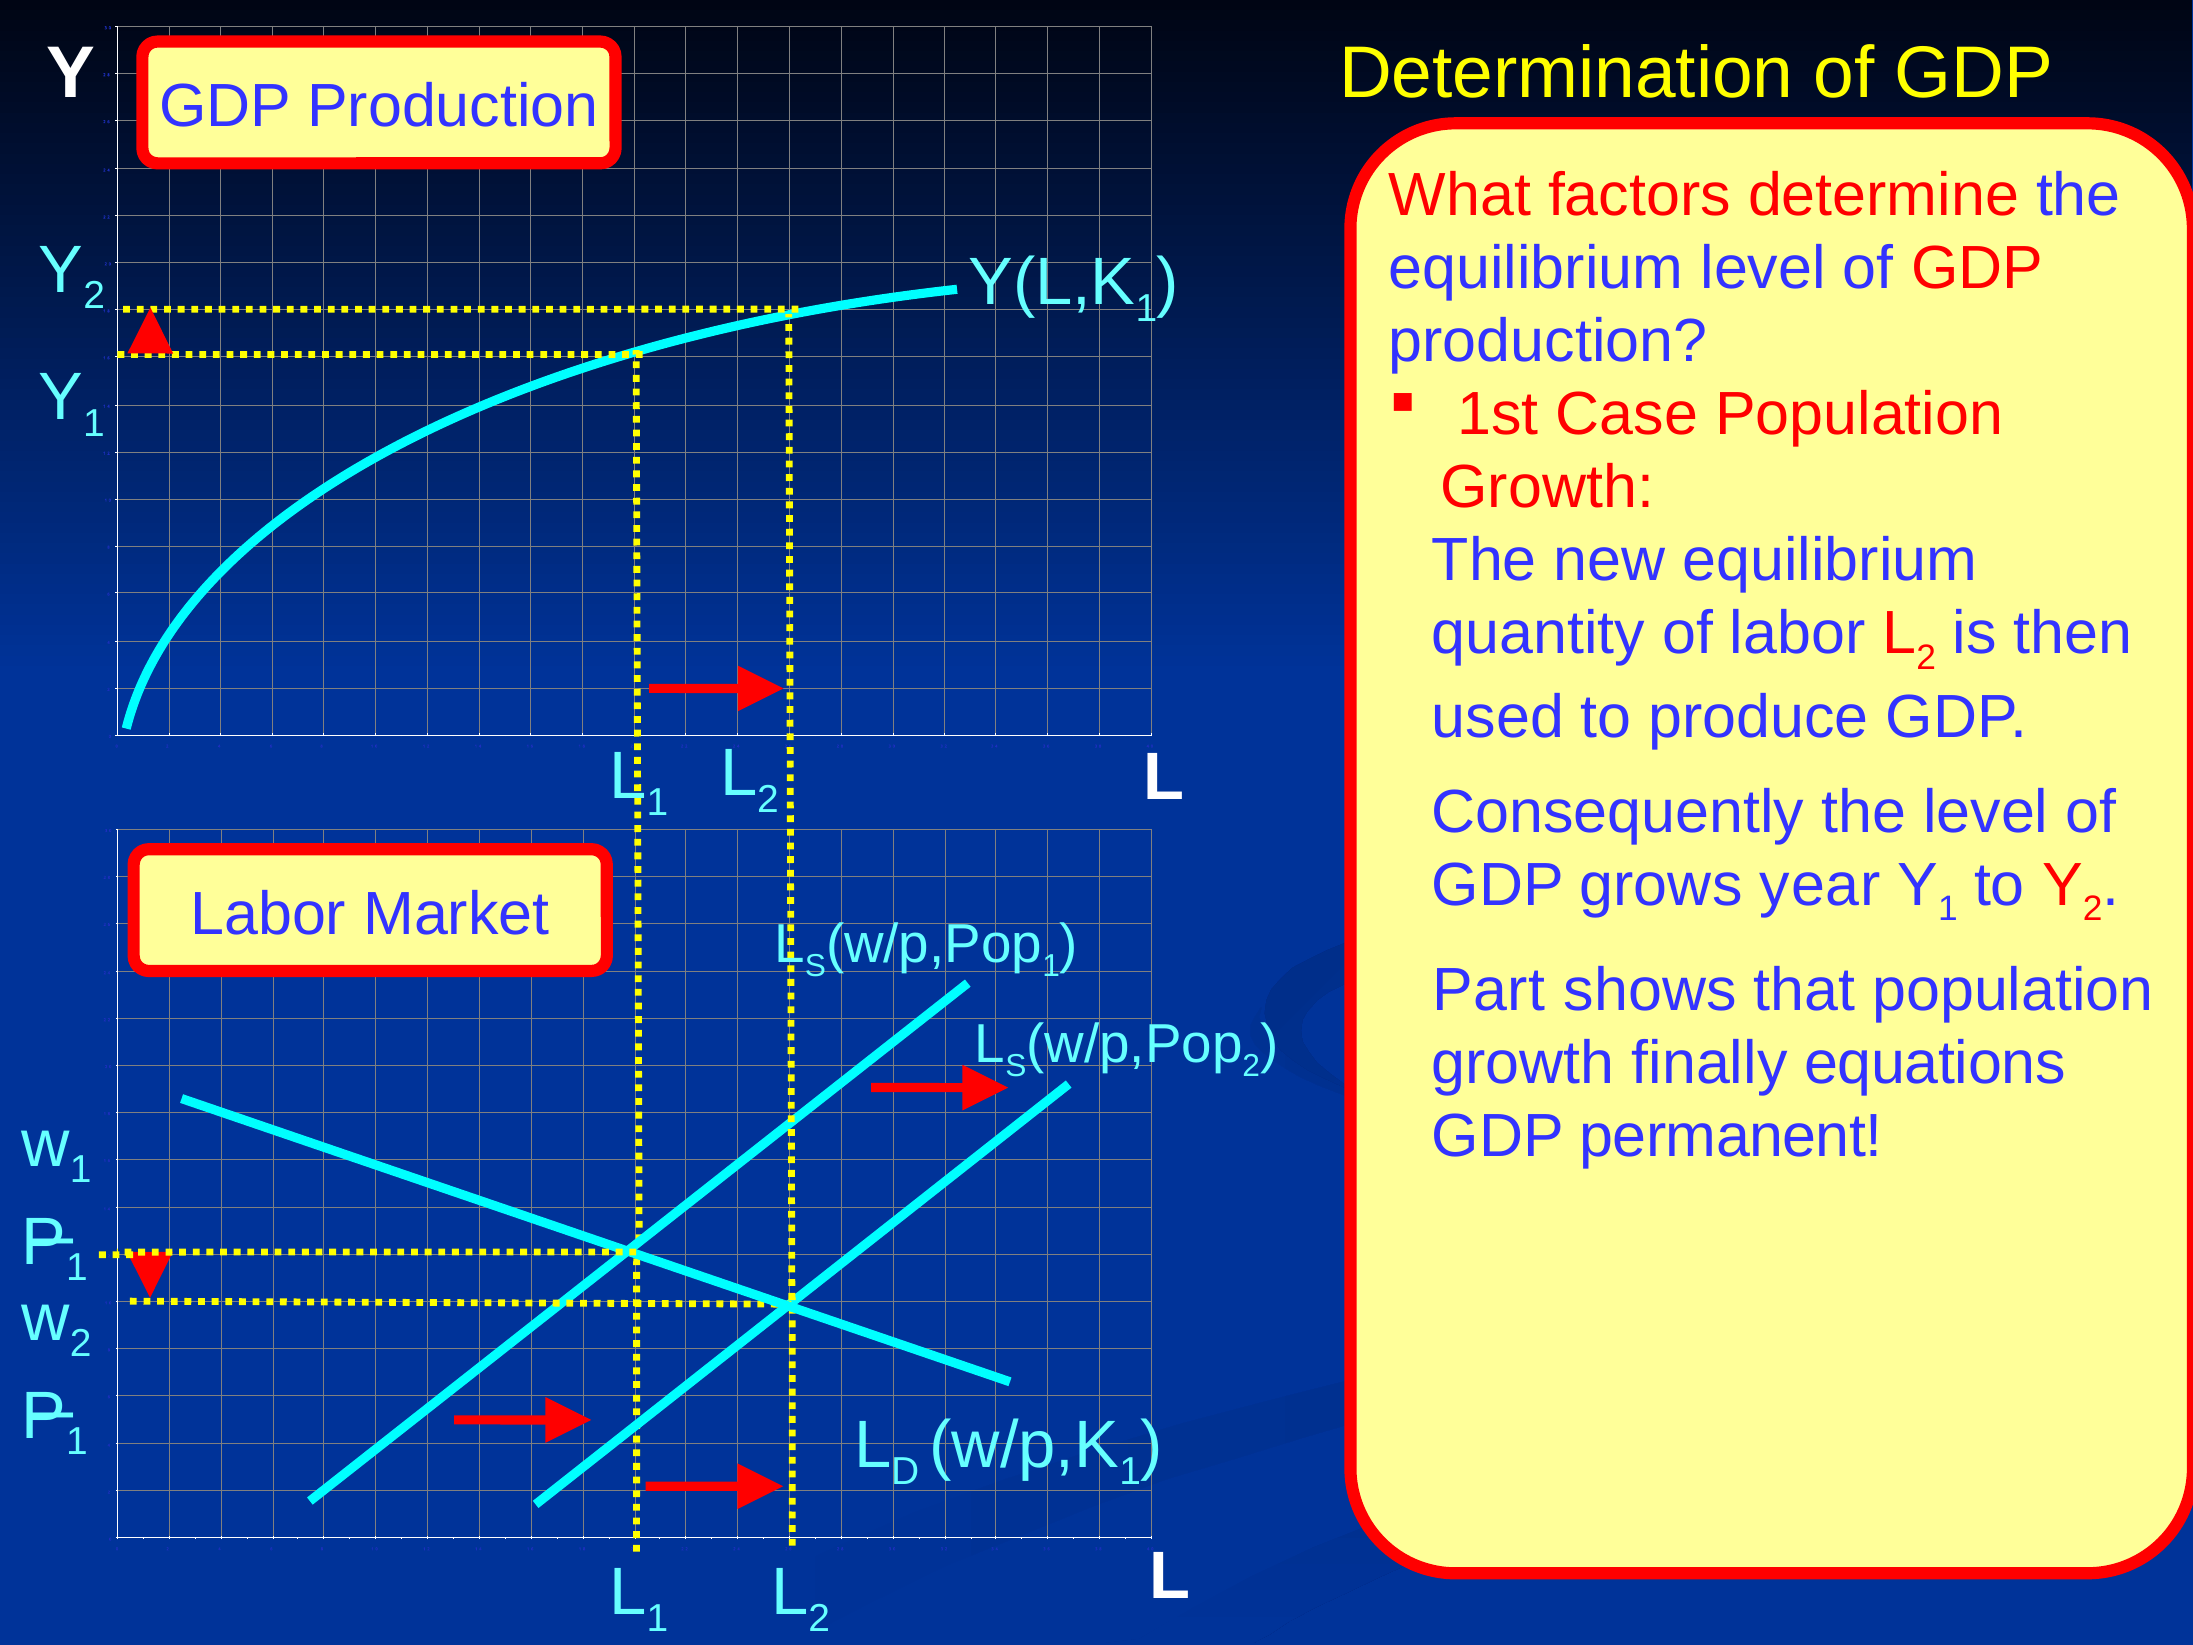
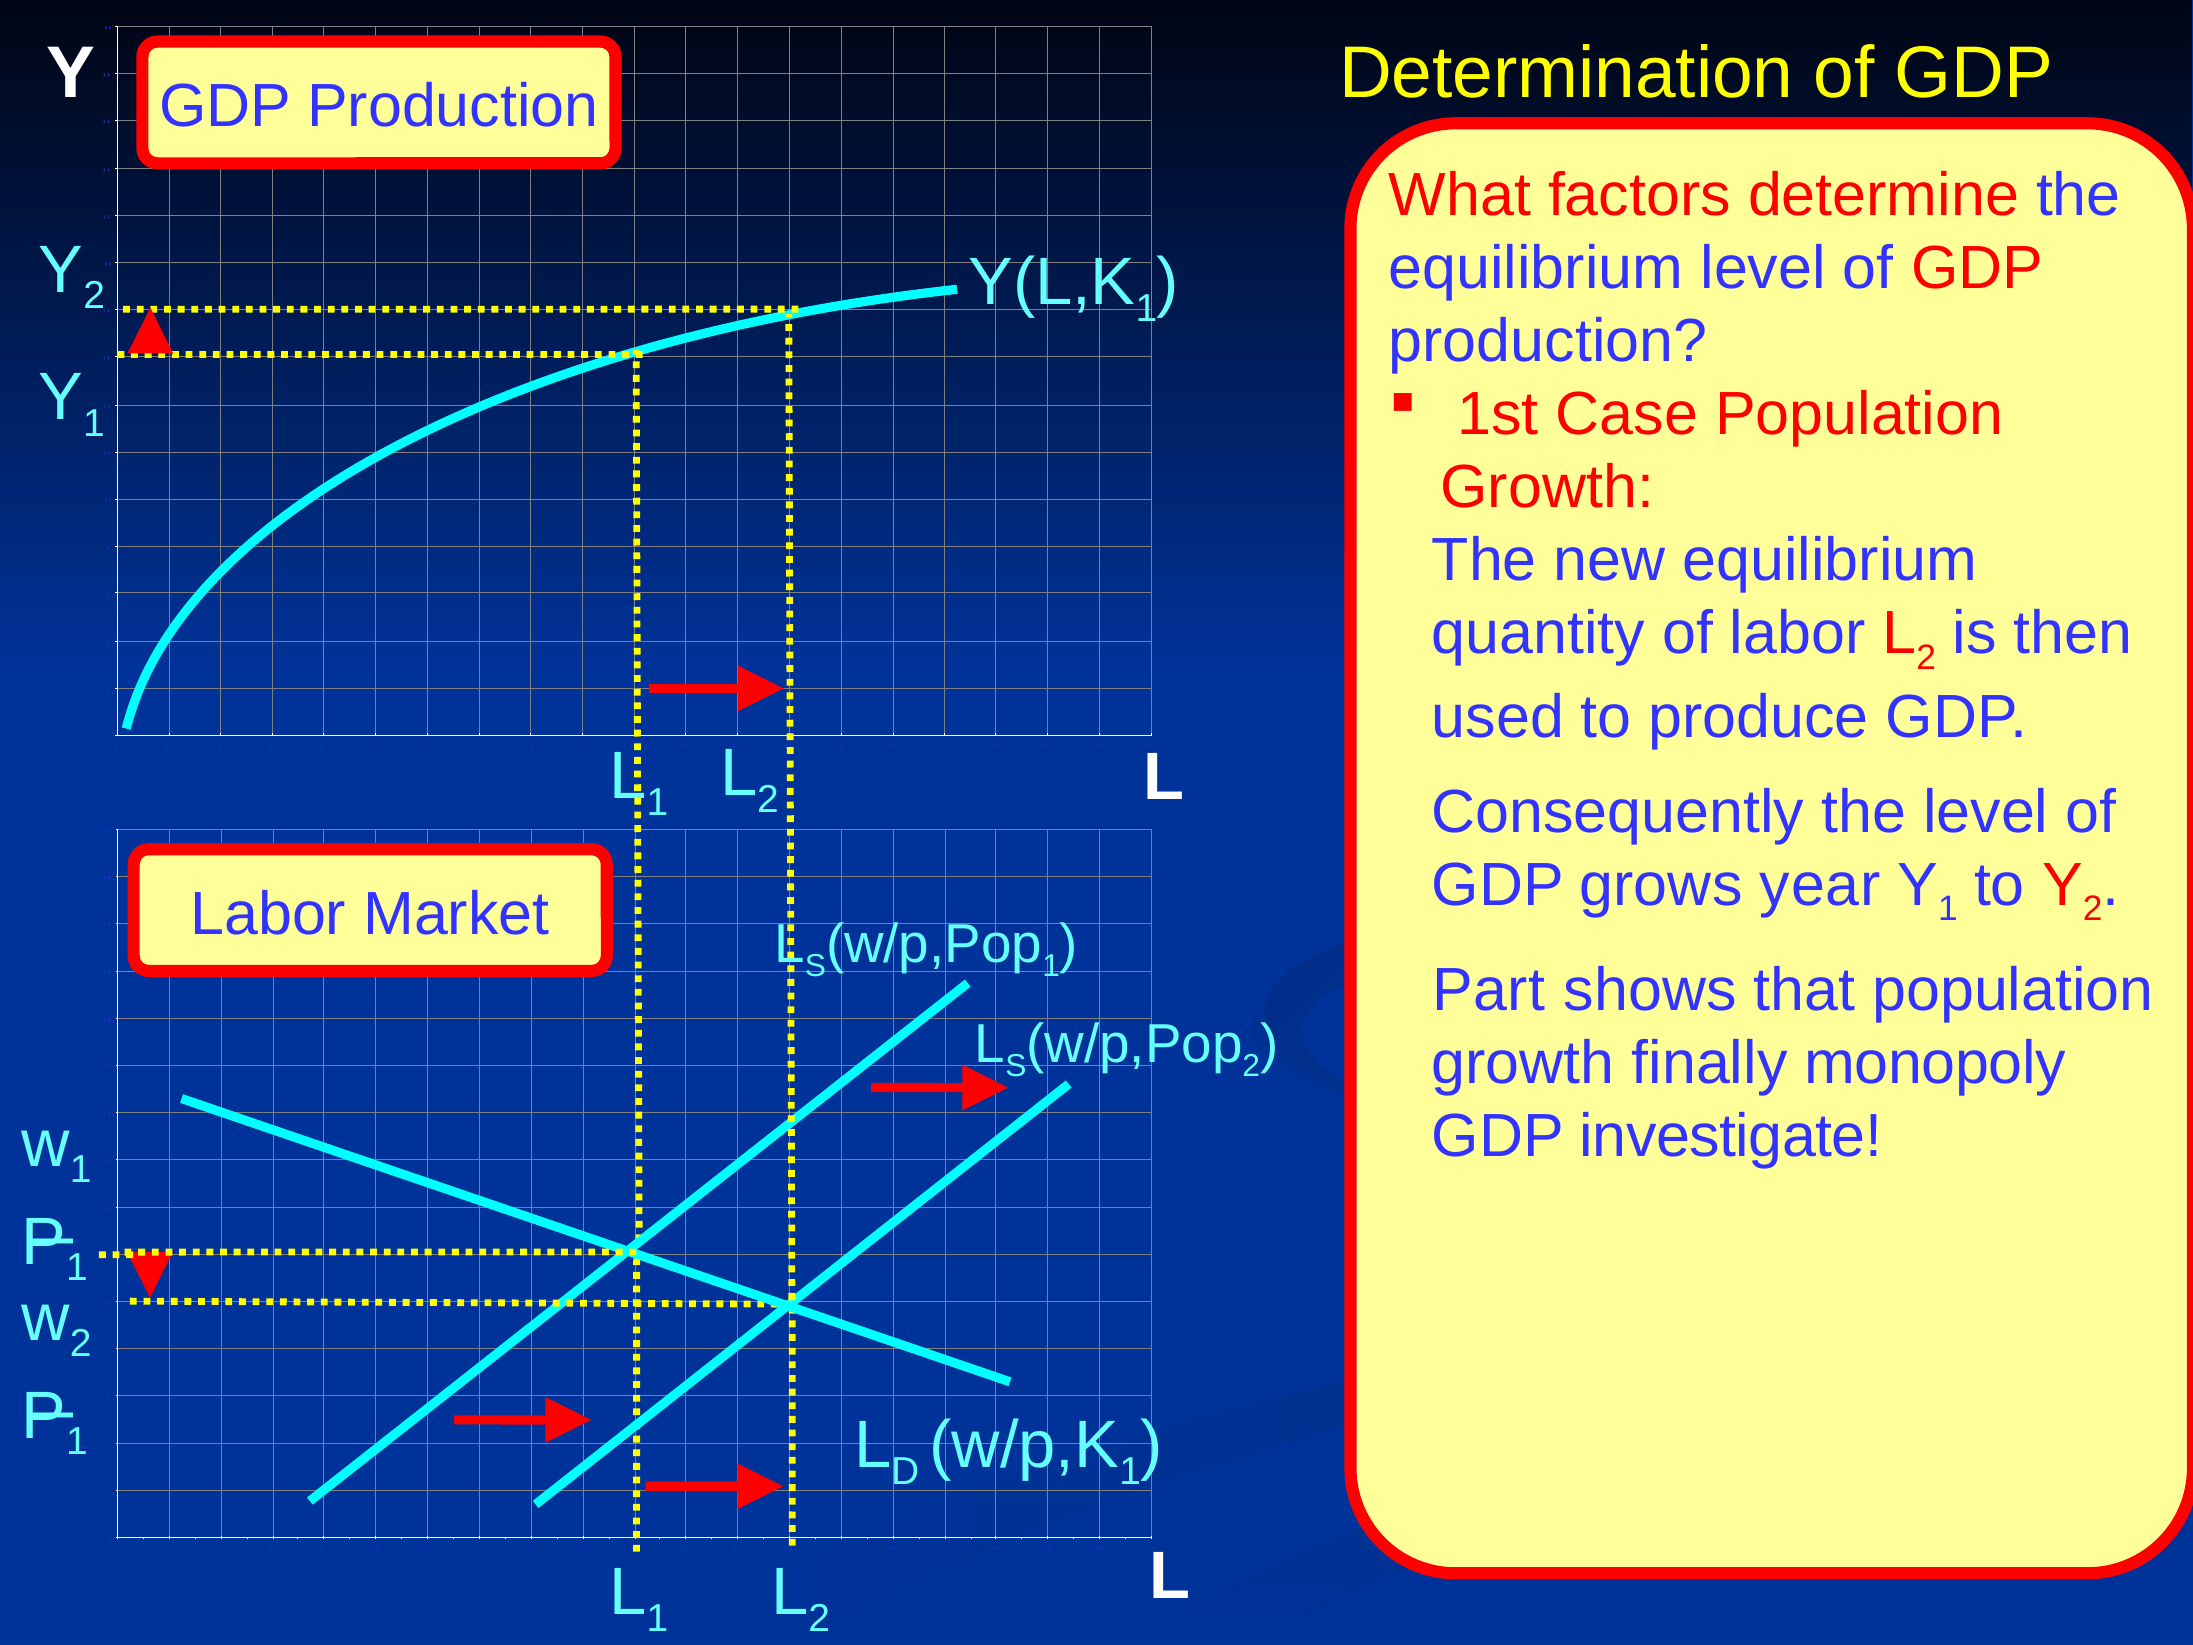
equations: equations -> monopoly (1935, 1063)
permanent: permanent -> investigate (1731, 1136)
